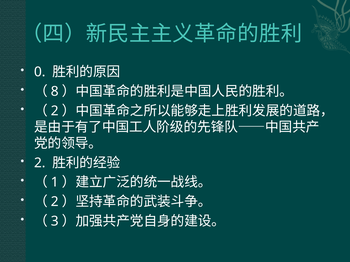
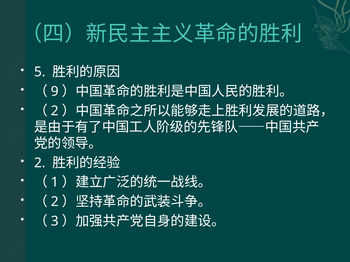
0: 0 -> 5 (40, 72)
8: 8 -> 9 (55, 92)
